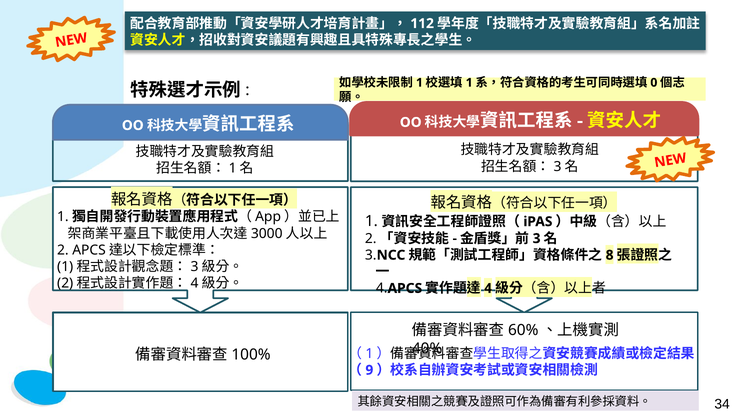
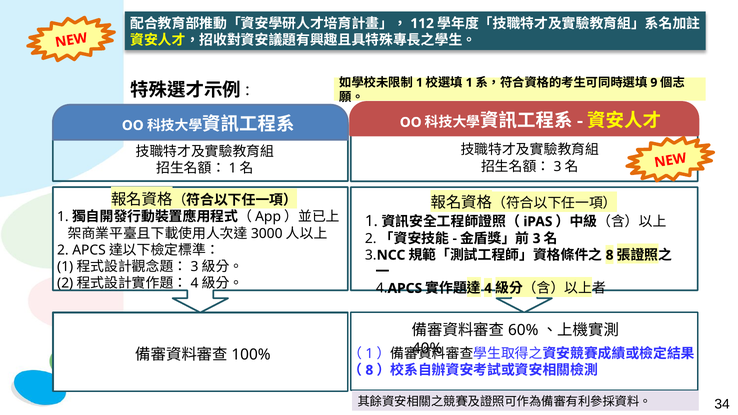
0: 0 -> 9 (654, 83)
9: 9 -> 8 (369, 370)
